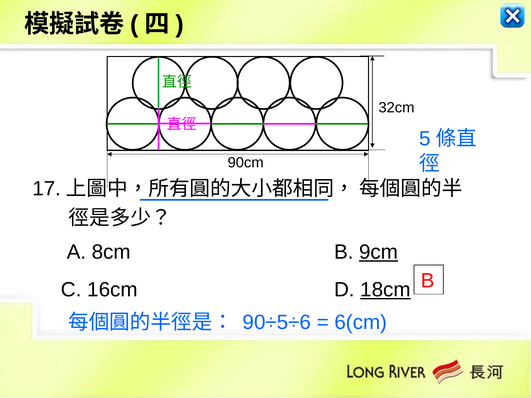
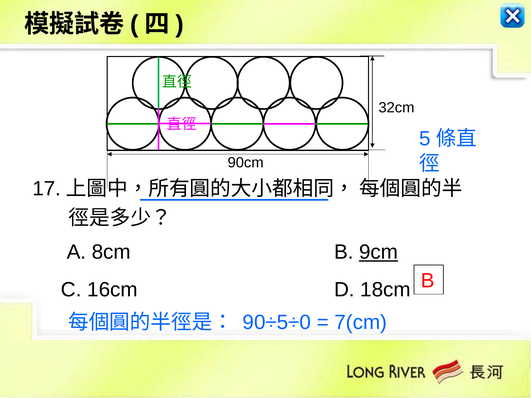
18cm underline: present -> none (385, 290)
90÷5÷6: 90÷5÷6 -> 90÷5÷0 (277, 322)
6(cm: 6(cm -> 7(cm (361, 322)
